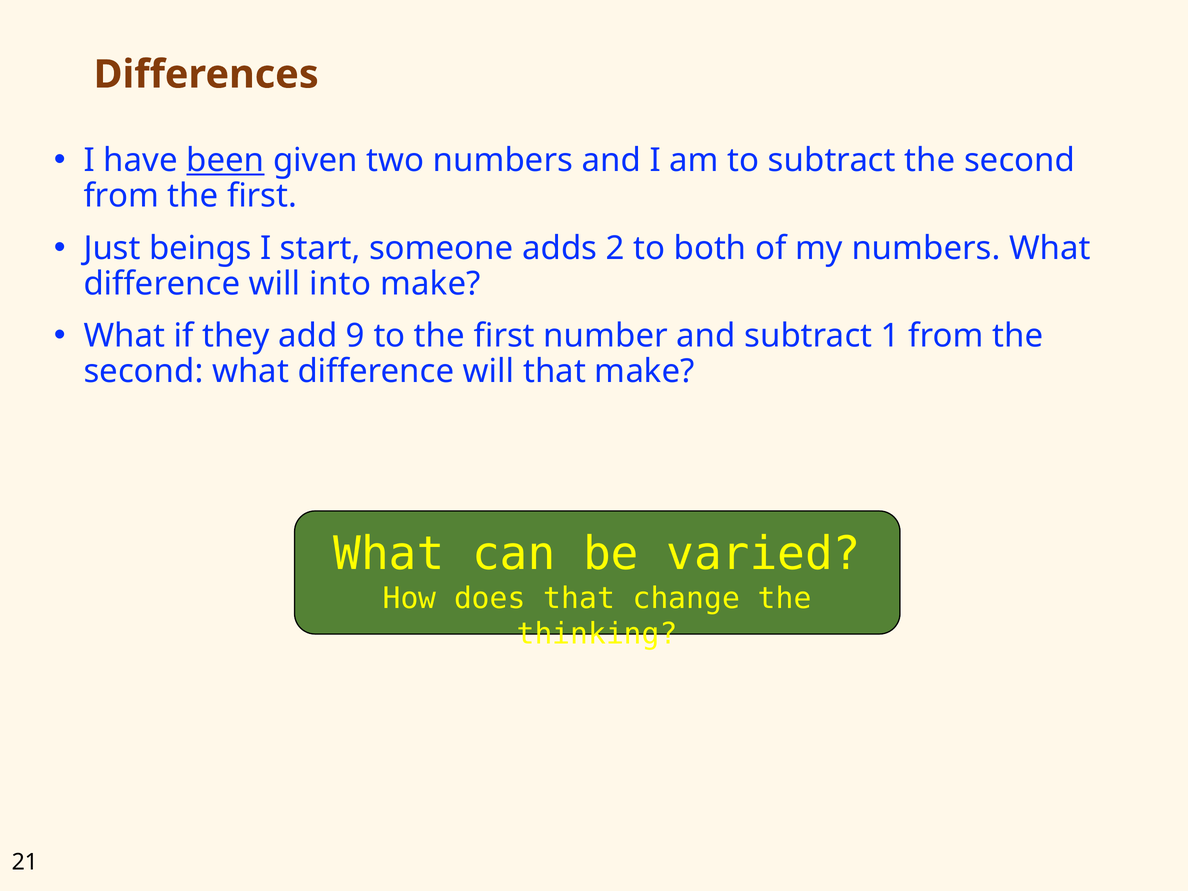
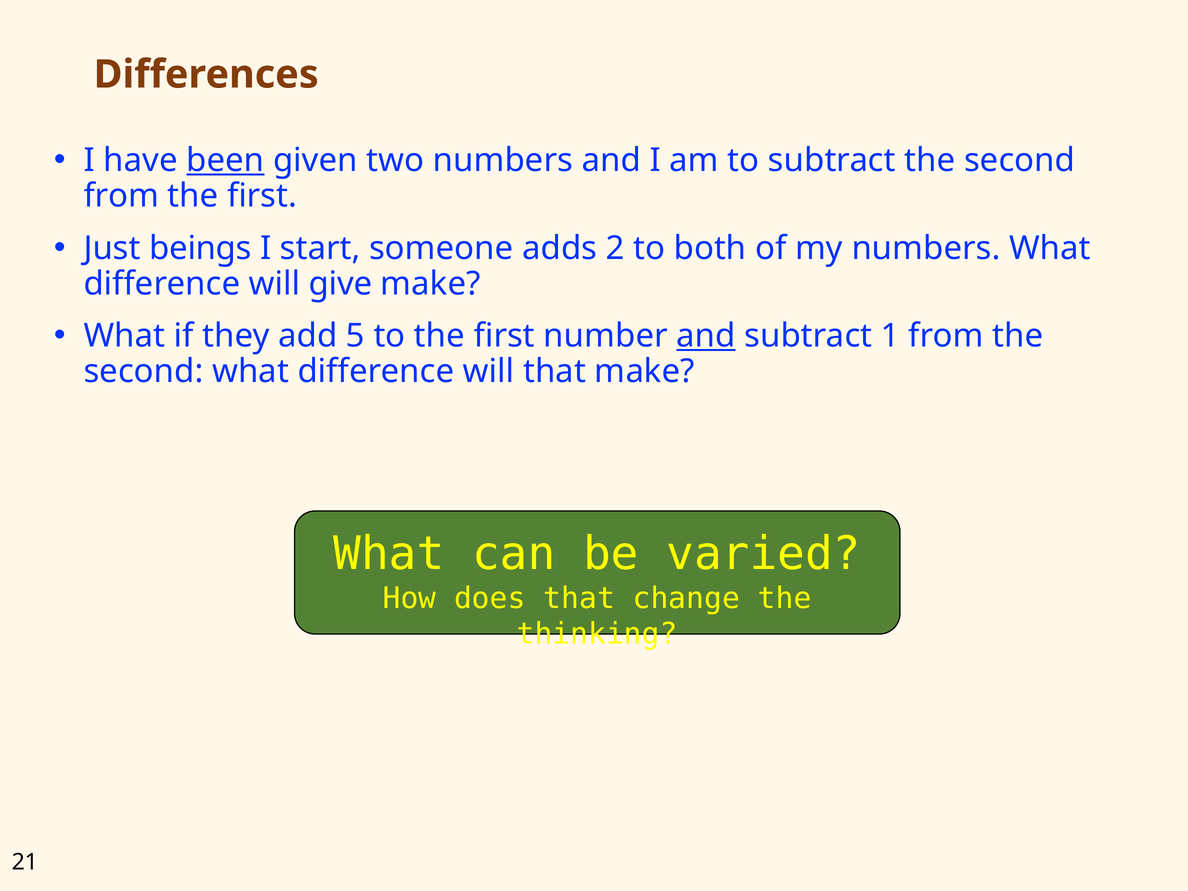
into: into -> give (341, 284)
9: 9 -> 5 (355, 336)
and underline: none -> present (706, 336)
